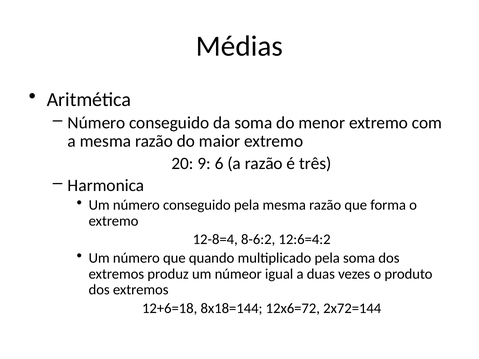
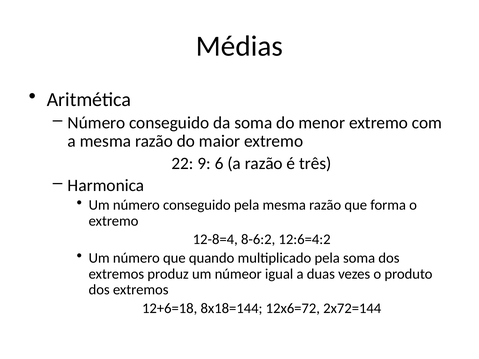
20: 20 -> 22 (182, 163)
